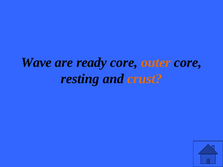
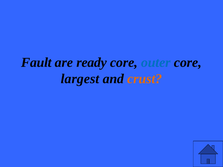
Wave: Wave -> Fault (36, 62)
outer colour: orange -> blue (156, 62)
resting: resting -> largest (80, 79)
